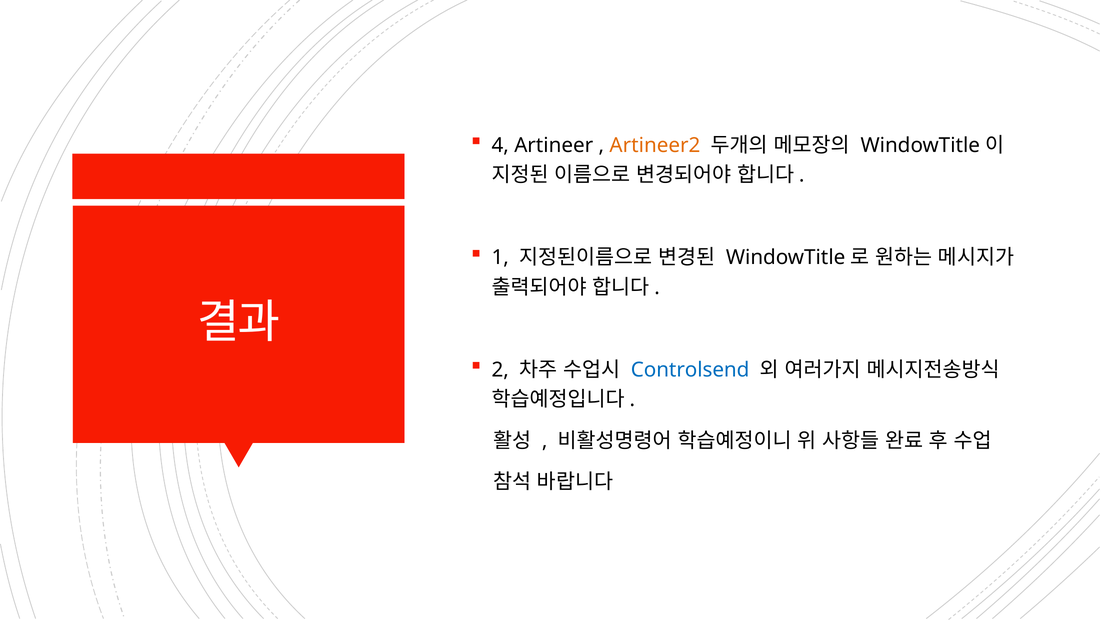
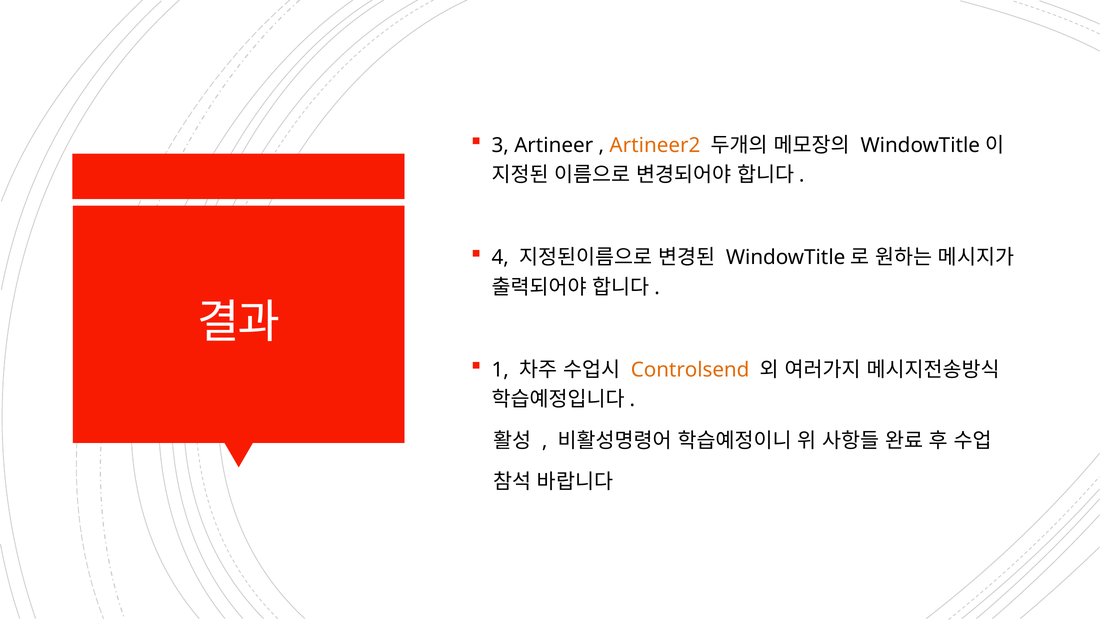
4: 4 -> 3 (500, 145)
1: 1 -> 4 (500, 258)
2: 2 -> 1 (500, 370)
Controlsend colour: blue -> orange (690, 370)
